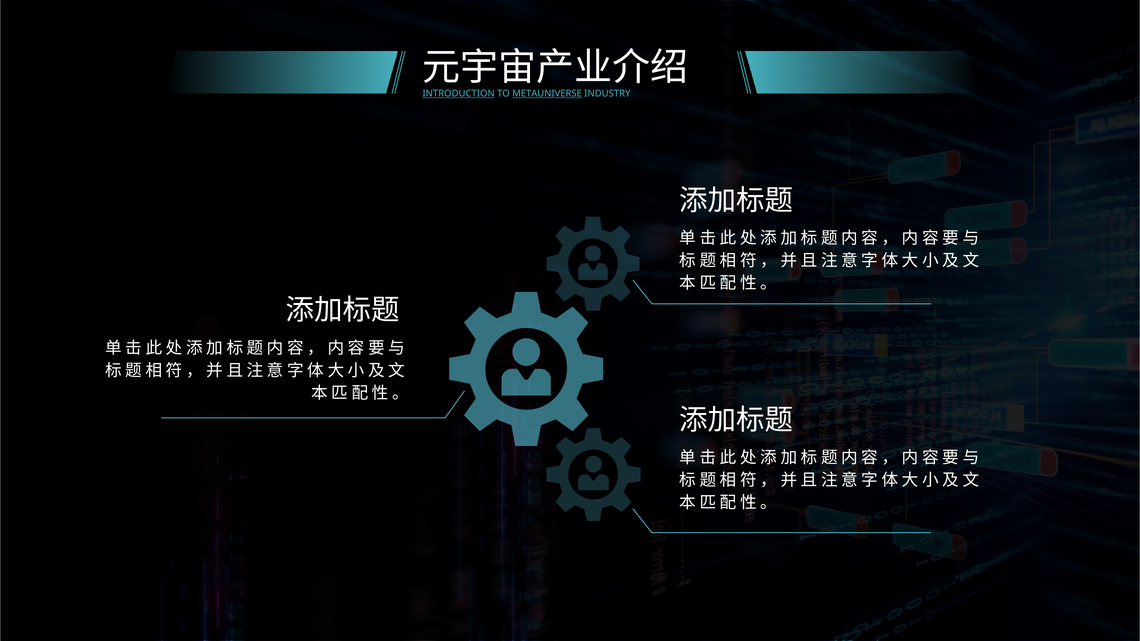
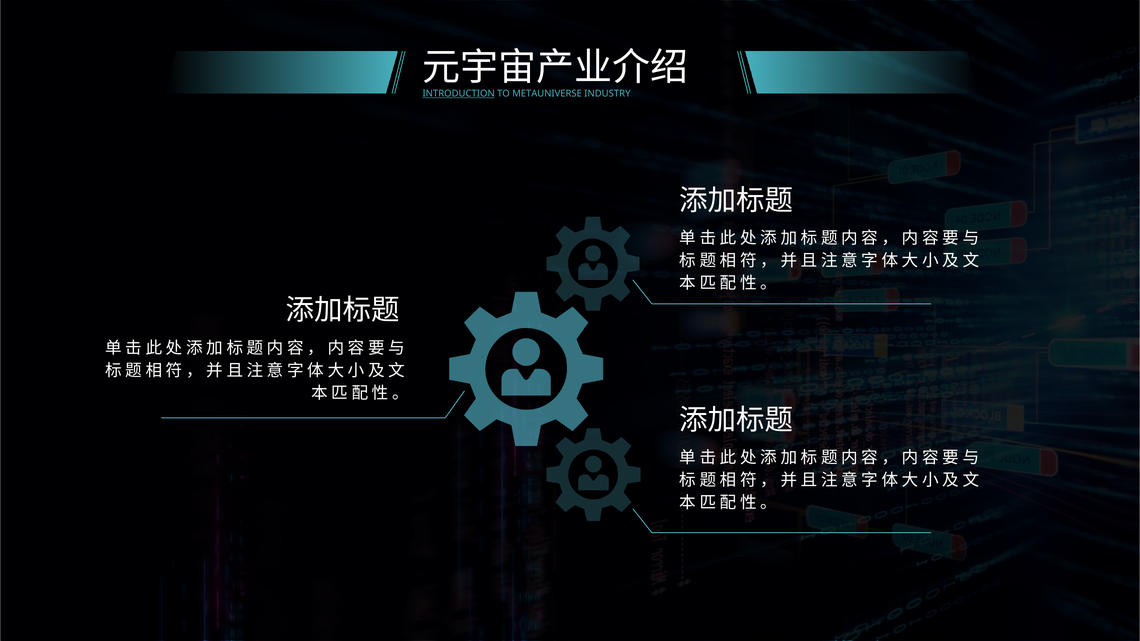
METAUNIVERSE underline: present -> none (547, 94)
